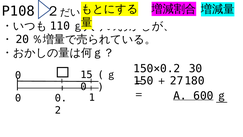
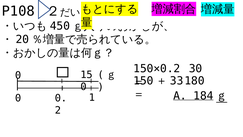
110: 110 -> 450 (60, 26)
27: 27 -> 33 (177, 81)
600: 600 -> 184 (203, 96)
